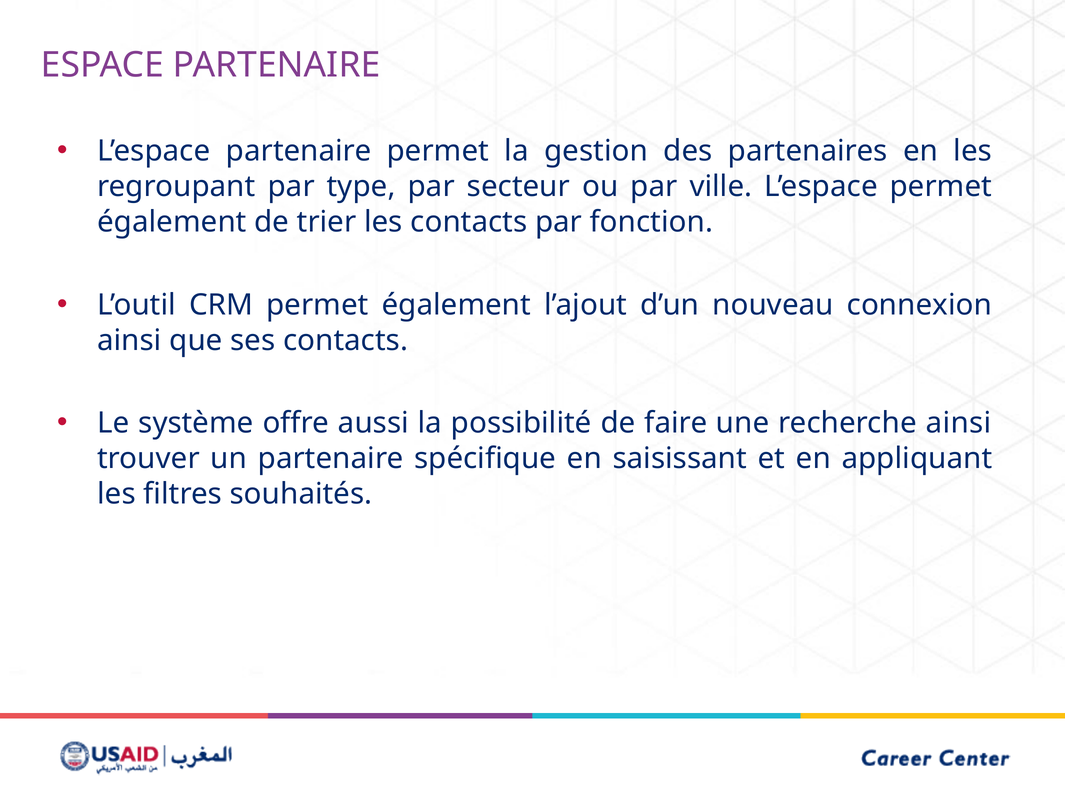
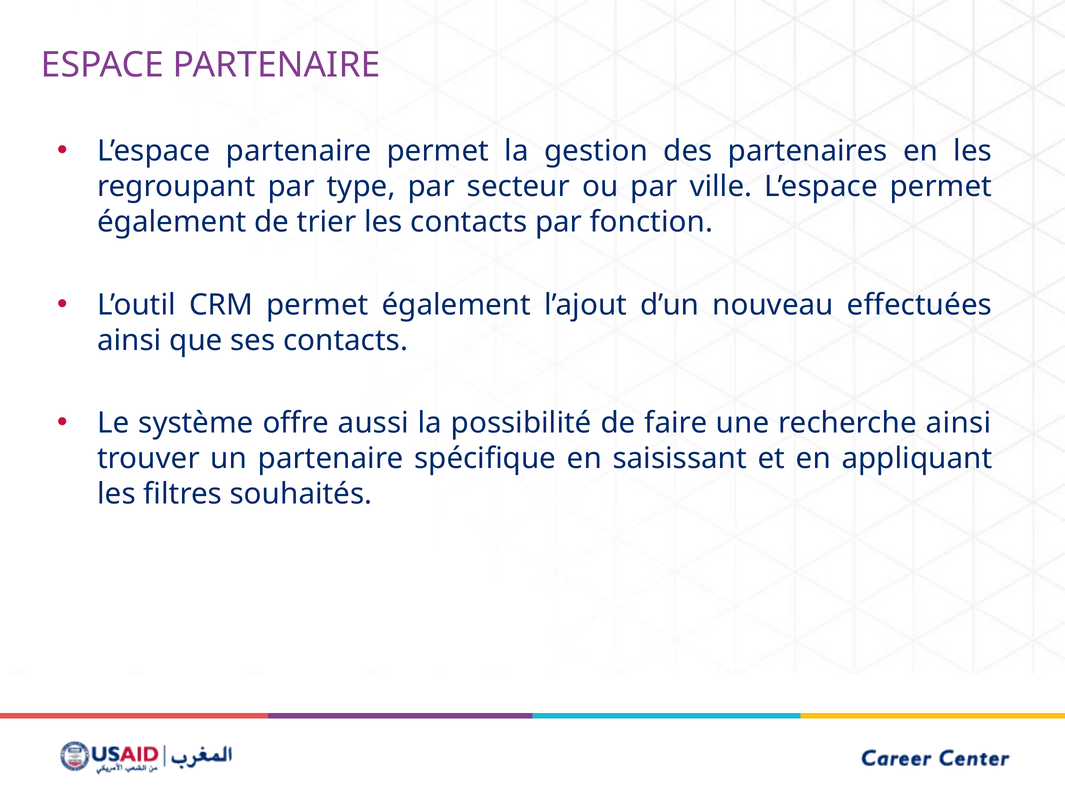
connexion: connexion -> effectuées (919, 305)
